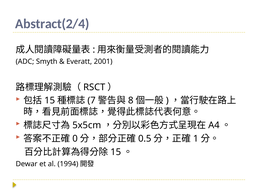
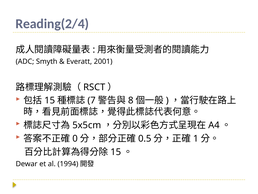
Abstract(2/4: Abstract(2/4 -> Reading(2/4 (52, 24)
